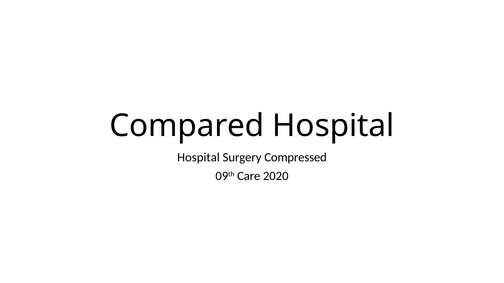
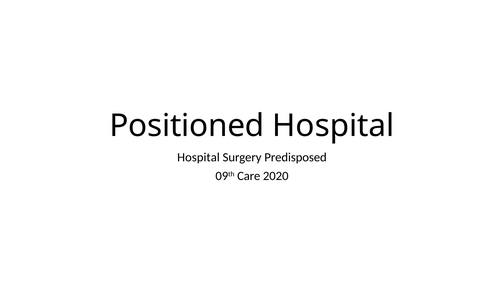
Compared: Compared -> Positioned (187, 126)
Compressed: Compressed -> Predisposed (296, 158)
